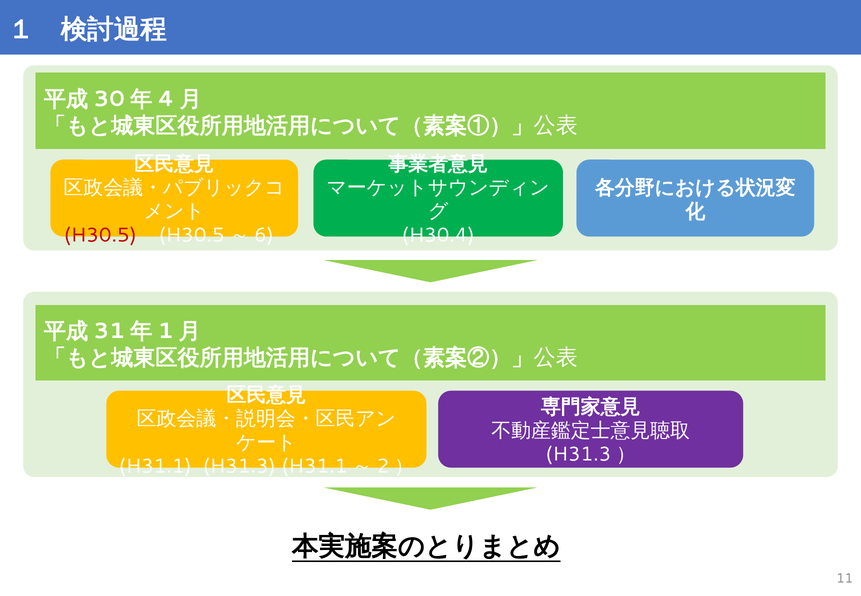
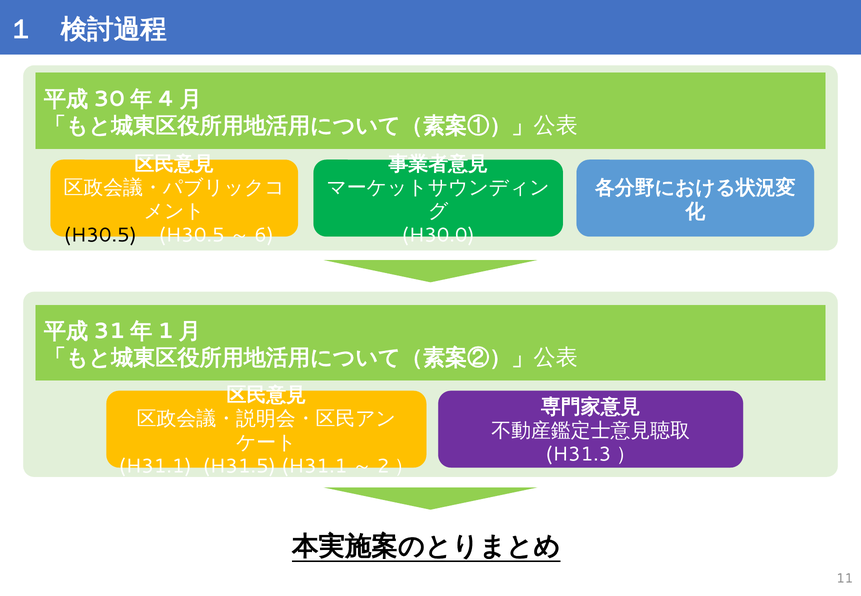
H30.5 colour: red -> black (100, 235)
H30.4: H30.4 -> H30.0 (438, 235)
H31.3: H31.3 -> H31.5 (239, 466)
